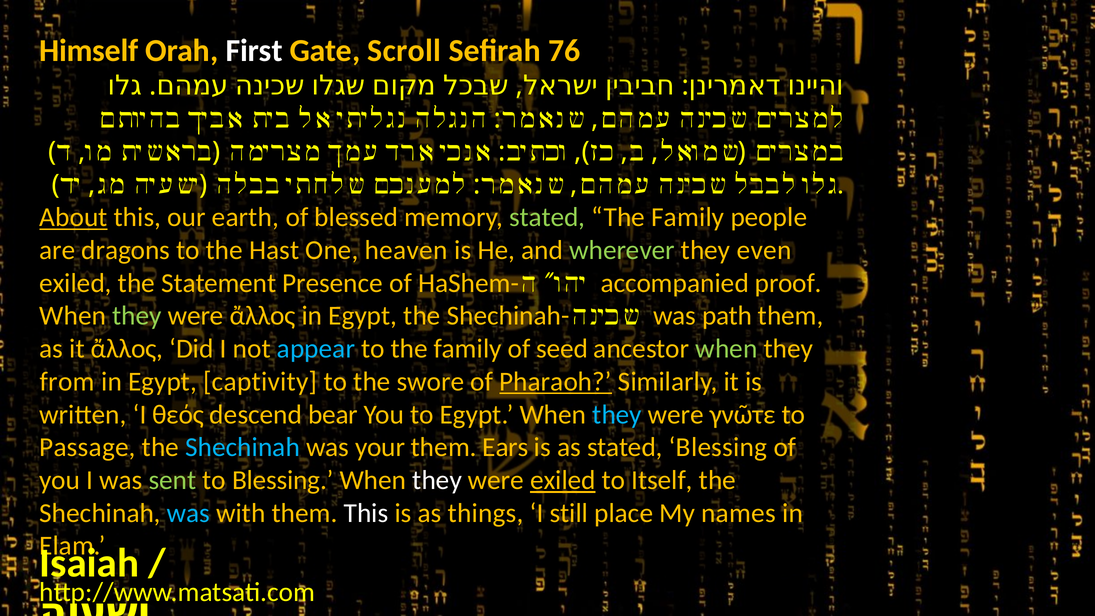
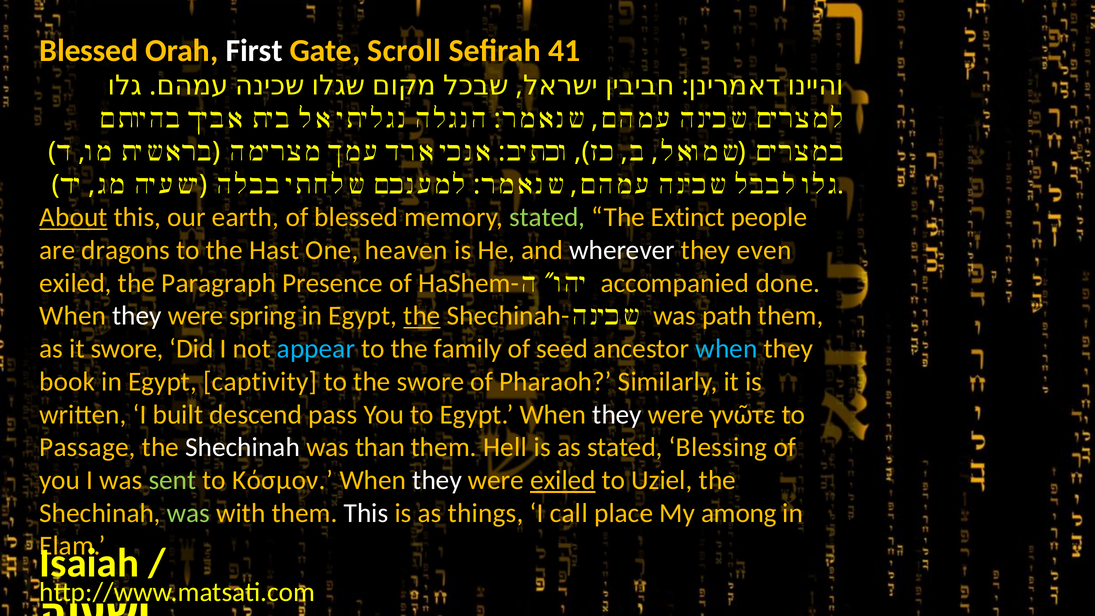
Himself: Himself -> Blessed (89, 51)
76: 76 -> 41 (564, 51)
Family: Family -> Extinct (688, 217)
wherever colour: light green -> white (622, 250)
Statement: Statement -> Paragraph (219, 283)
proof: proof -> done (788, 283)
they colour: light green -> white (137, 316)
were ἄλλος: ἄλλος -> spring (263, 316)
the underline: none -> present (422, 316)
it ἄλλος: ἄλλος -> swore (127, 349)
when colour: light green -> light blue (726, 349)
from: from -> book (67, 382)
Pharaoh underline: present -> none (556, 382)
θεός: θεός -> built (178, 414)
bear: bear -> pass (333, 414)
they colour: light blue -> white (617, 414)
Shechinah colour: light blue -> white (243, 447)
your: your -> than (380, 447)
Ears: Ears -> Hell (505, 447)
to Blessing: Blessing -> Κόσμον (283, 480)
Itself: Itself -> Uziel (662, 480)
was colour: light blue -> light green (189, 513)
still: still -> call (569, 513)
names: names -> among (739, 513)
